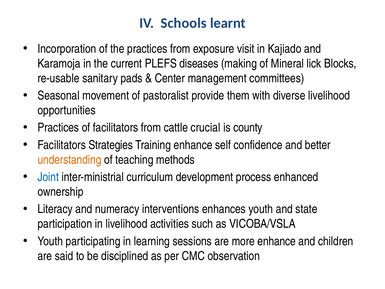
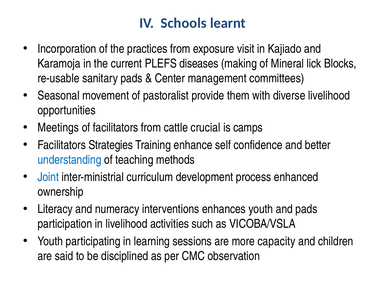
Practices: Practices -> Meetings (58, 128)
county: county -> camps (248, 128)
understanding colour: orange -> blue (69, 160)
and state: state -> pads (306, 209)
more enhance: enhance -> capacity (276, 241)
